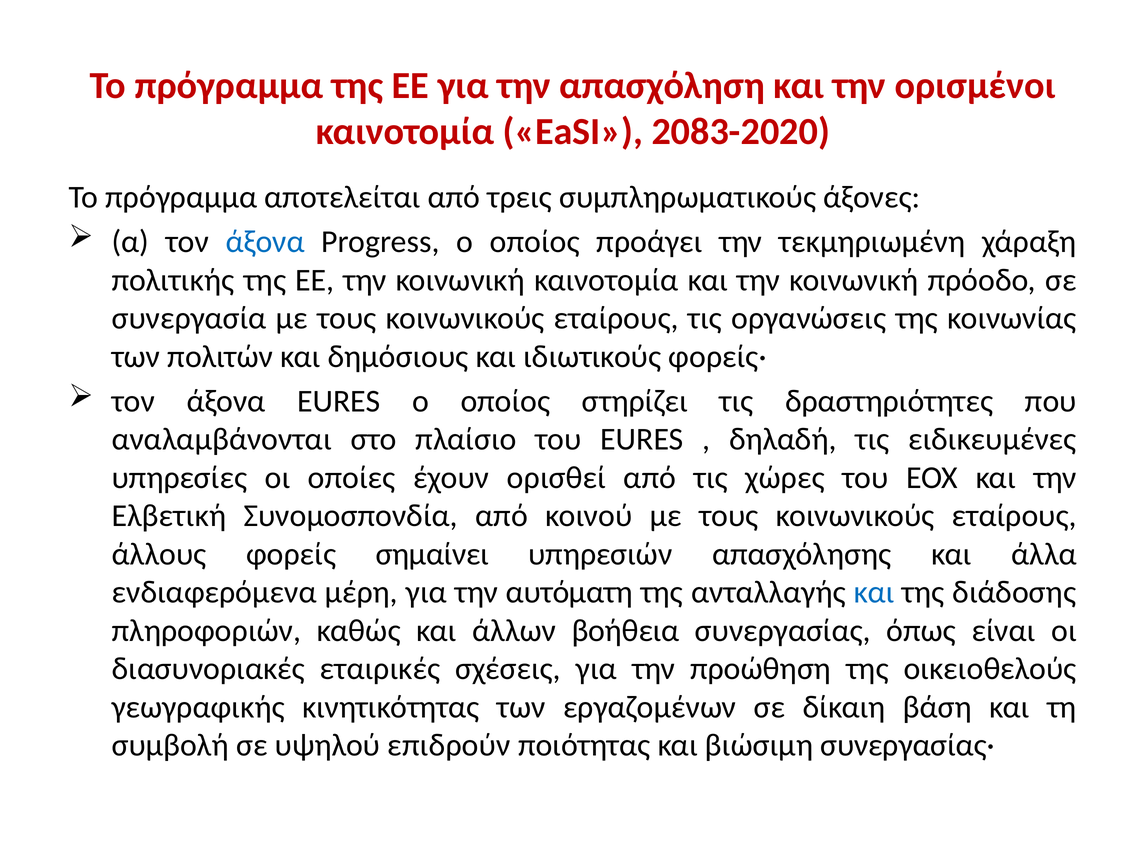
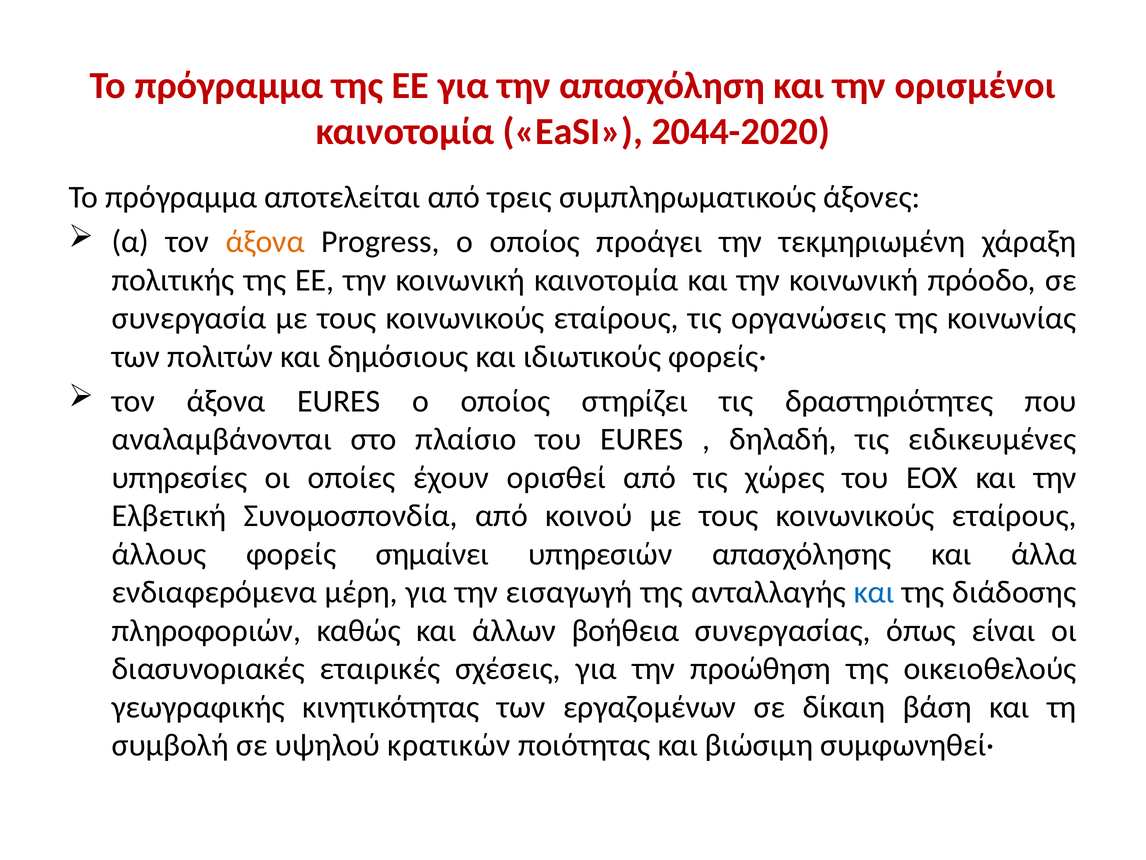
2083-2020: 2083-2020 -> 2044-2020 (741, 132)
άξονα colour: blue -> orange (265, 242)
αυτόματη: αυτόματη -> εισαγωγή (569, 592)
επιδρούν: επιδρούν -> κρατικών (449, 745)
συνεργασίας·: συνεργασίας· -> συμφωνηθεί· (907, 745)
